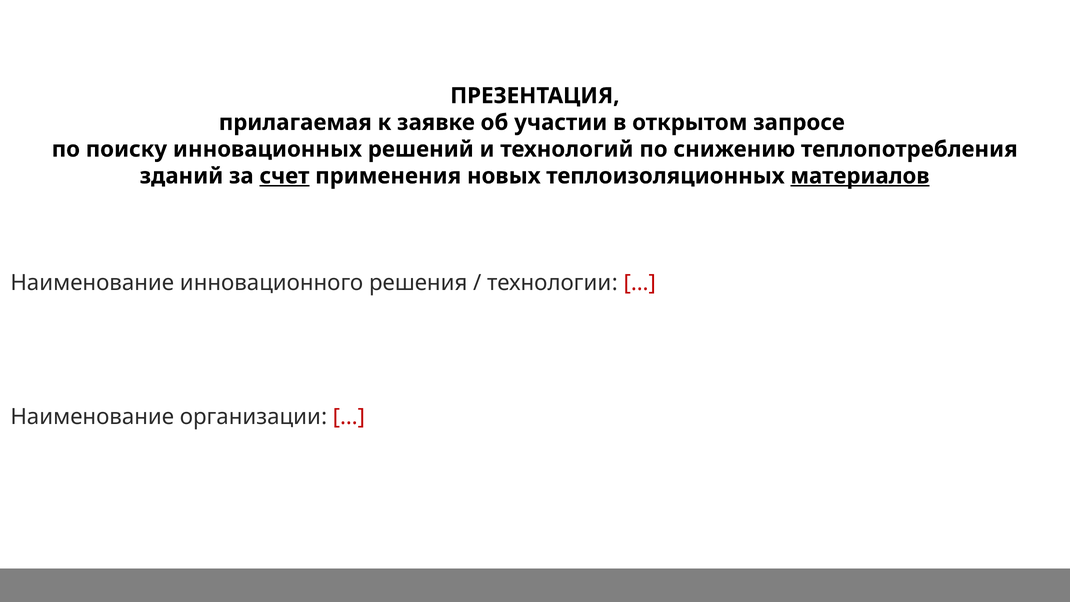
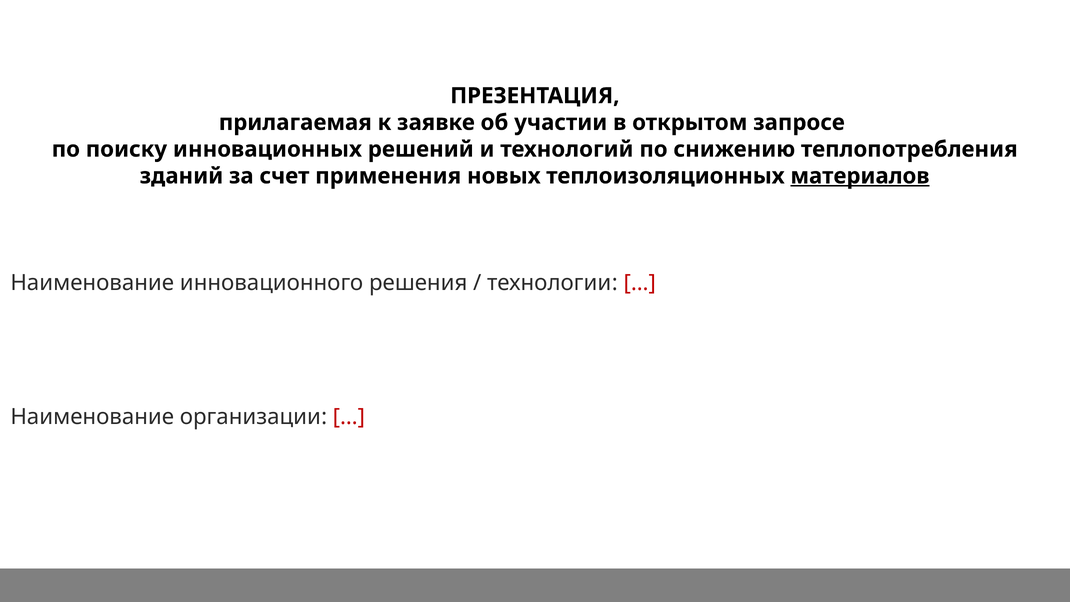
счет underline: present -> none (284, 176)
